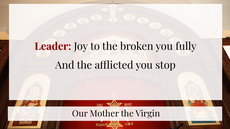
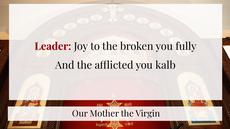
stop: stop -> kalb (166, 66)
